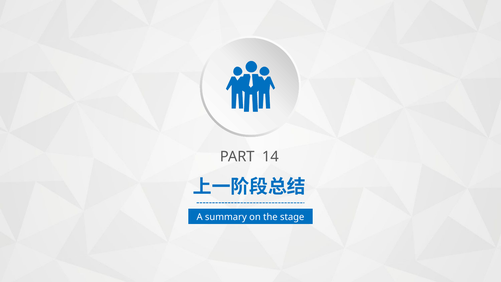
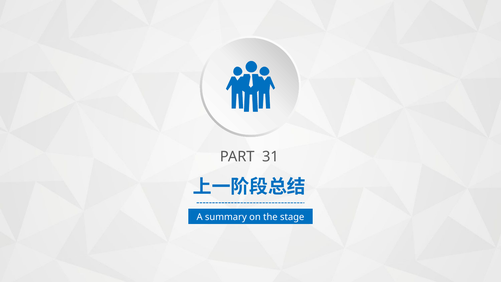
14: 14 -> 31 (270, 156)
